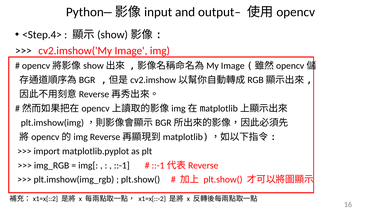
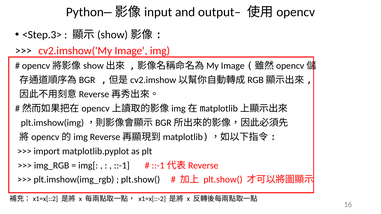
<Step.4>: <Step.4> -> <Step.3> (42, 35)
